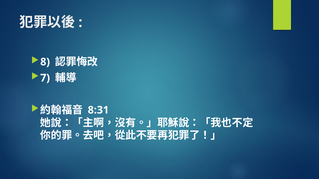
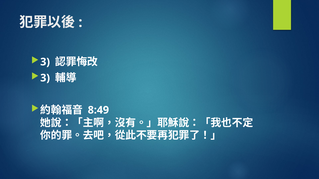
8: 8 -> 3 (45, 62)
7: 7 -> 3 (45, 78)
8:31: 8:31 -> 8:49 (98, 110)
